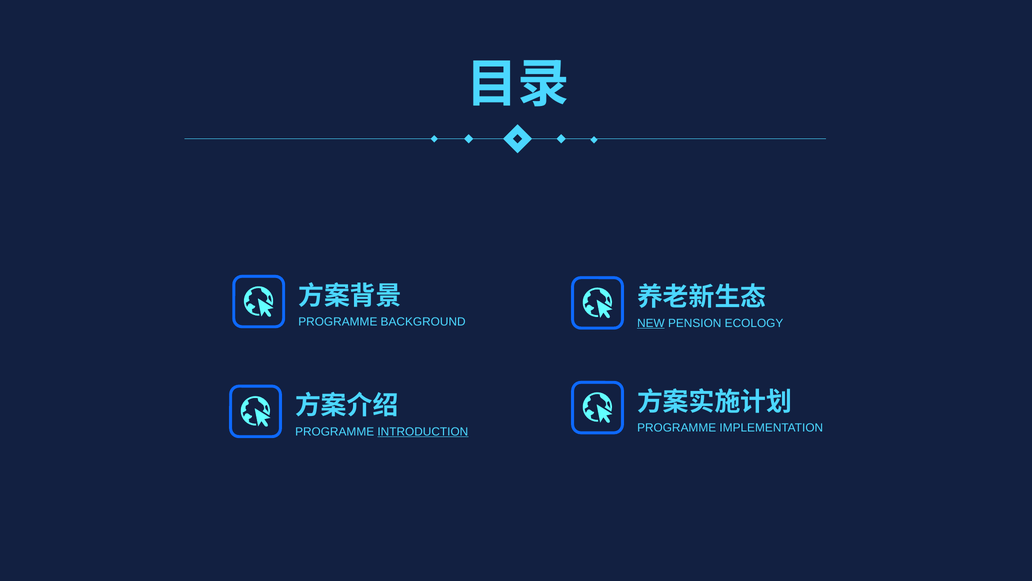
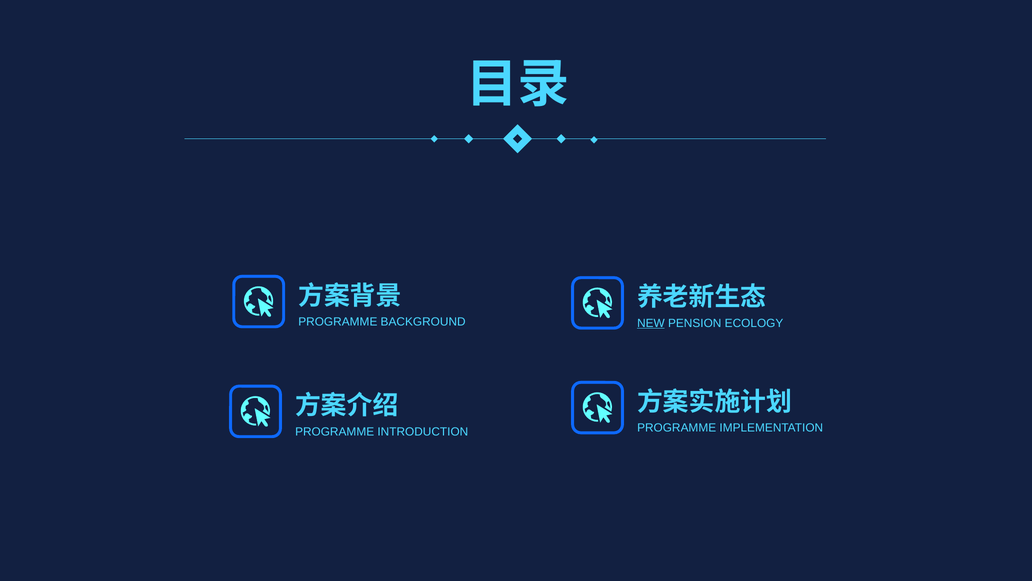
INTRODUCTION underline: present -> none (423, 431)
